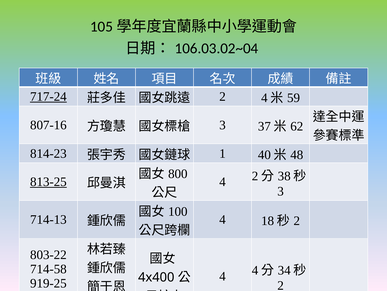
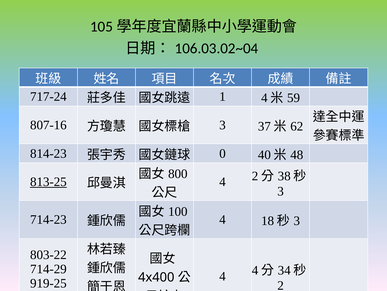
717-24 underline: present -> none (48, 96)
2: 2 -> 1 (223, 96)
1: 1 -> 0 (223, 153)
714-13: 714-13 -> 714-23 (48, 219)
2: 2 -> 3 (297, 220)
714-58: 714-58 -> 714-29 (48, 268)
